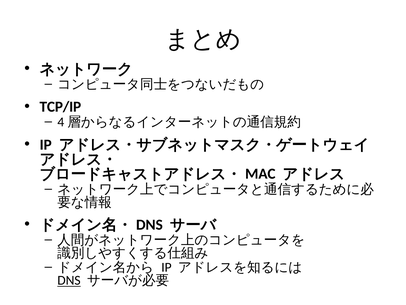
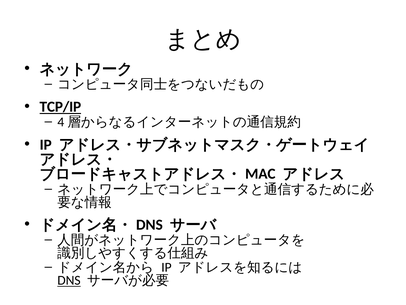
TCP/IP underline: none -> present (60, 107)
